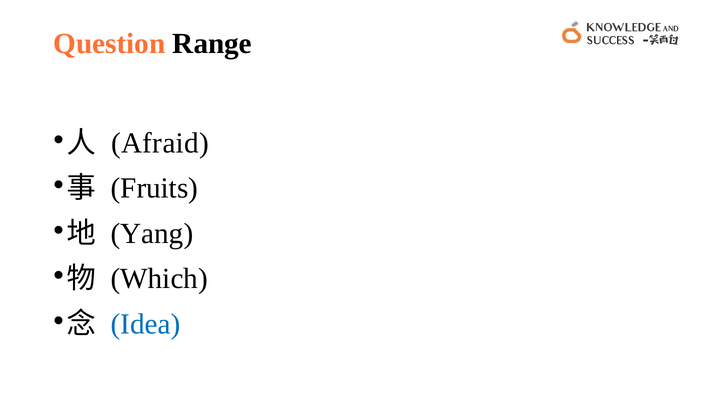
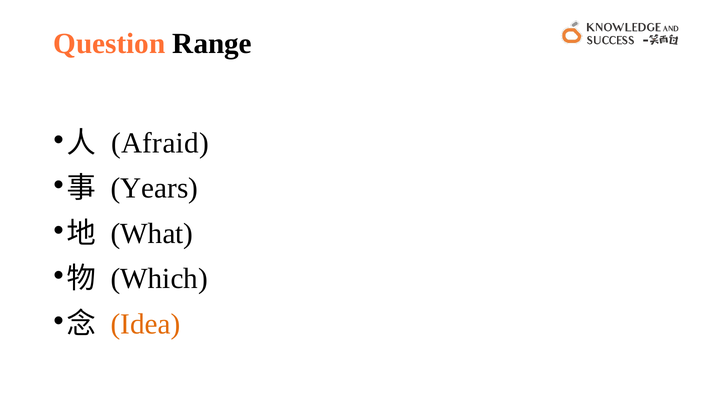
Fruits: Fruits -> Years (154, 188)
Yang: Yang -> What (152, 234)
Idea colour: blue -> orange (145, 324)
